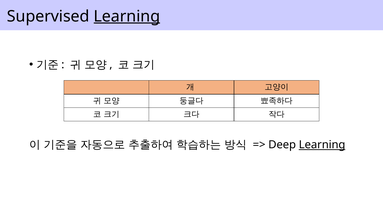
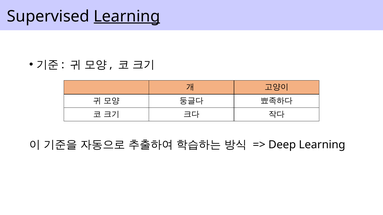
Learning underline: present -> none (322, 145)
